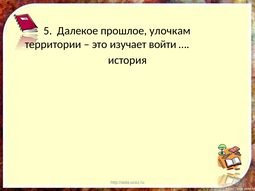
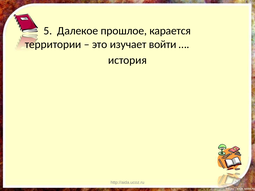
улочкам: улочкам -> карается (170, 31)
